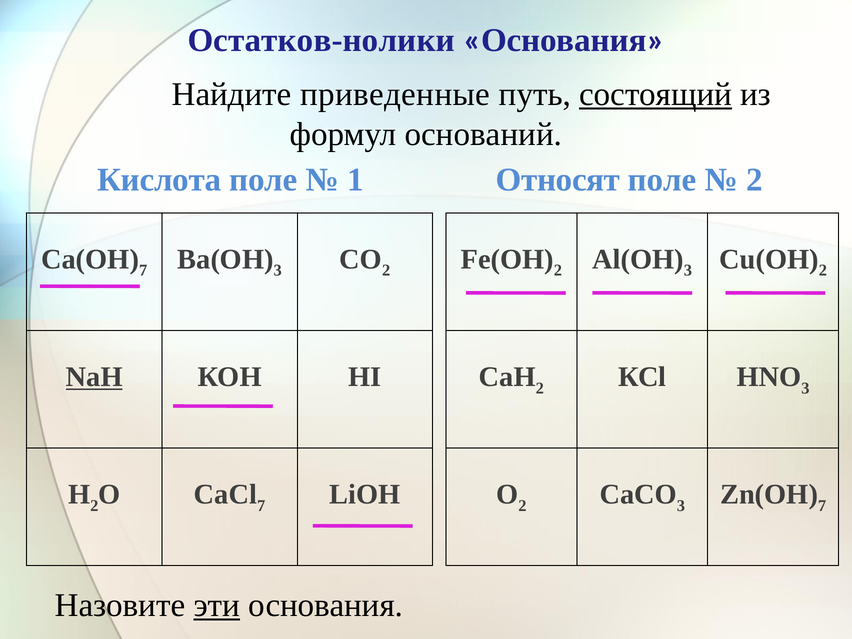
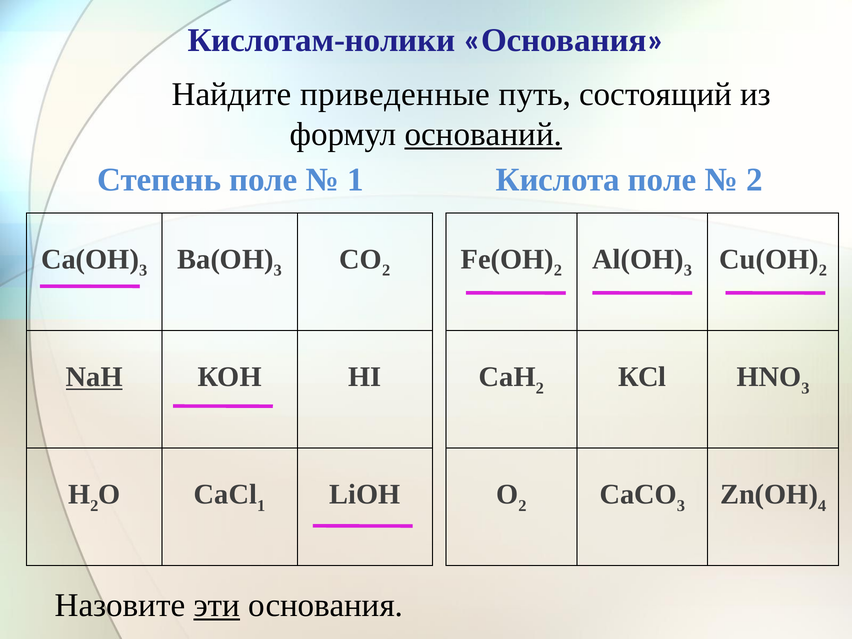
Остатков-нолики: Остатков-нолики -> Кислотам-нолики (321, 40)
состоящий underline: present -> none (656, 94)
оснований underline: none -> present (483, 134)
Кислота: Кислота -> Степень (159, 180)
Относят: Относят -> Кислота (558, 180)
7: 7 -> 3 (143, 270)
7: 7 -> 1 (261, 506)
7: 7 -> 4 (822, 506)
